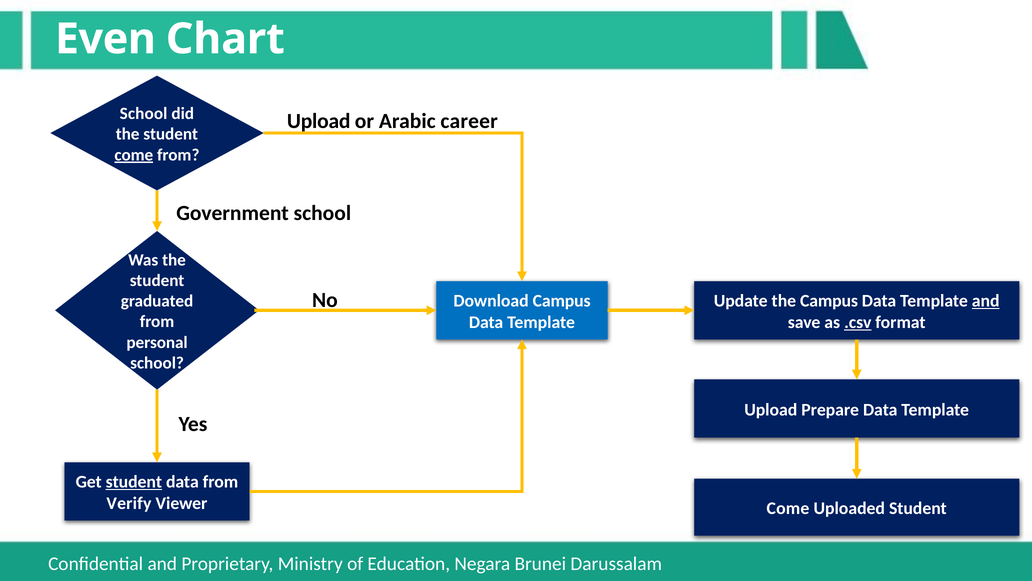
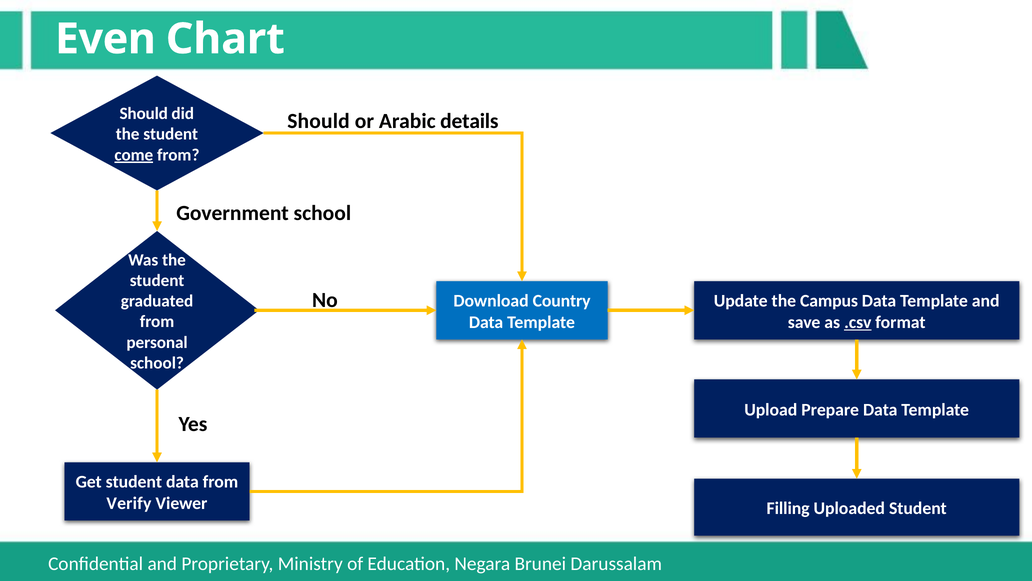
School: School -> Should (144, 113)
Upload: Upload -> Should (319, 121)
career: career -> details (469, 121)
Download Campus: Campus -> Country (562, 301)
and underline: present -> none (986, 301)
student underline: present -> none (134, 482)
Come: Come -> Filling (788, 508)
